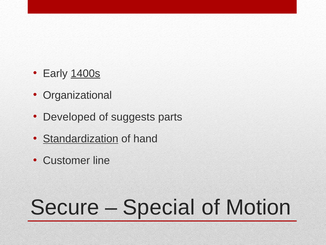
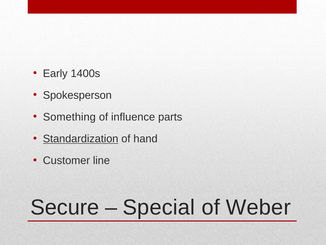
1400s underline: present -> none (85, 73)
Organizational: Organizational -> Spokesperson (77, 95)
Developed: Developed -> Something (69, 117)
suggests: suggests -> influence (133, 117)
Motion: Motion -> Weber (258, 207)
